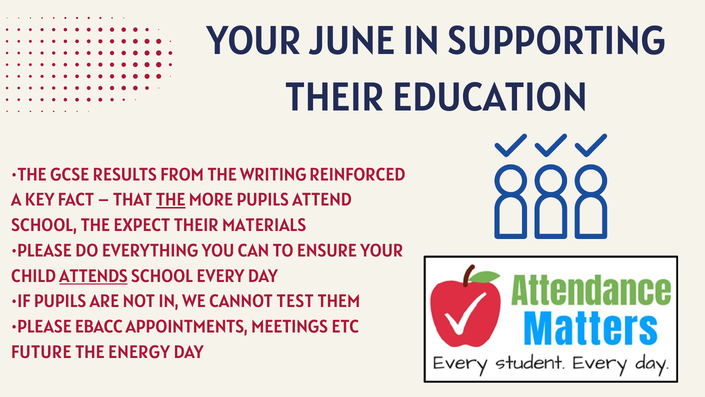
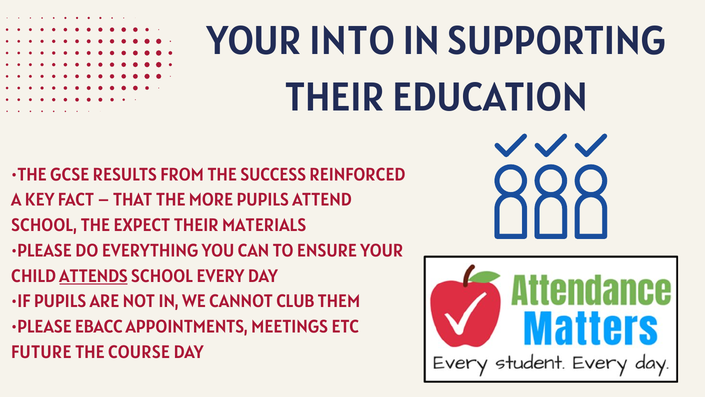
JUNE: JUNE -> INTO (352, 41)
WRITING: WRITING -> SUCCESS (273, 174)
THE underline: present -> none (171, 200)
TEST: TEST -> CLUB (295, 301)
ENERGY: ENERGY -> COURSE (139, 352)
